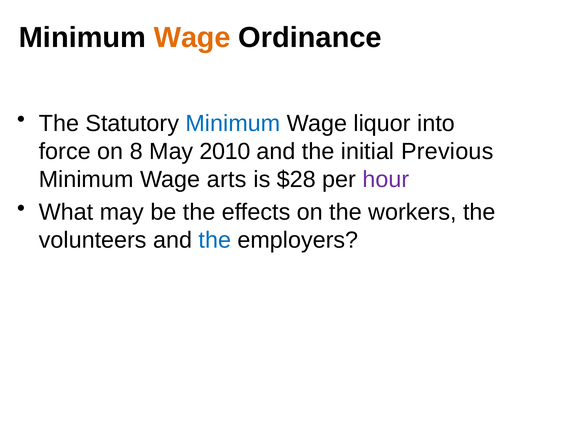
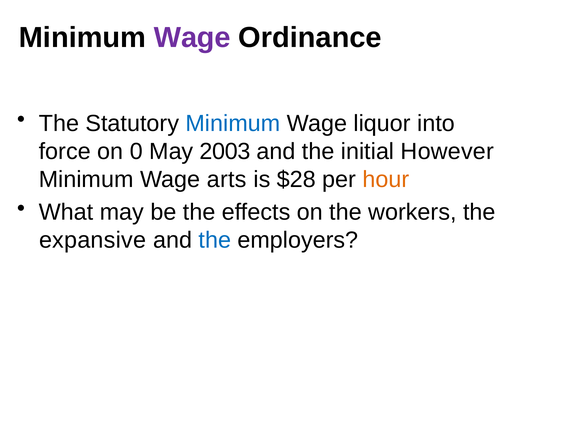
Wage colour: orange -> purple (192, 38)
8: 8 -> 0 (136, 151)
2010: 2010 -> 2003 (225, 151)
Previous: Previous -> However (447, 151)
hour colour: purple -> orange (386, 179)
volunteers: volunteers -> expansive (93, 240)
